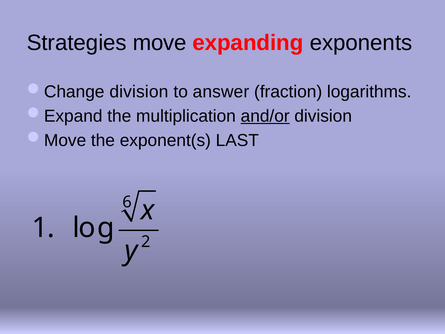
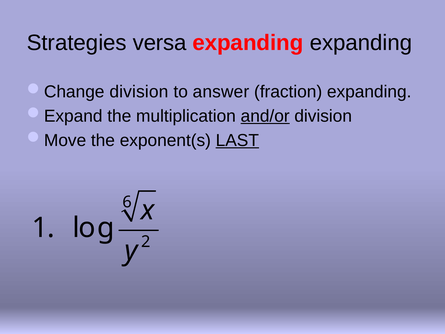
move: move -> versa (160, 43)
expanding exponents: exponents -> expanding (361, 43)
fraction logarithms: logarithms -> expanding (369, 92)
LAST underline: none -> present (237, 140)
